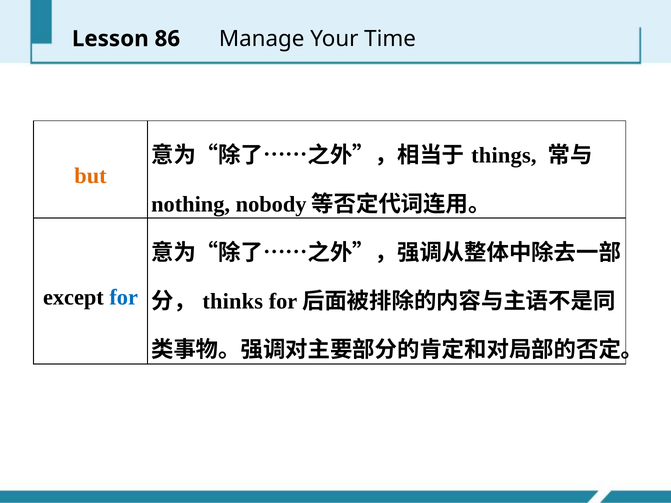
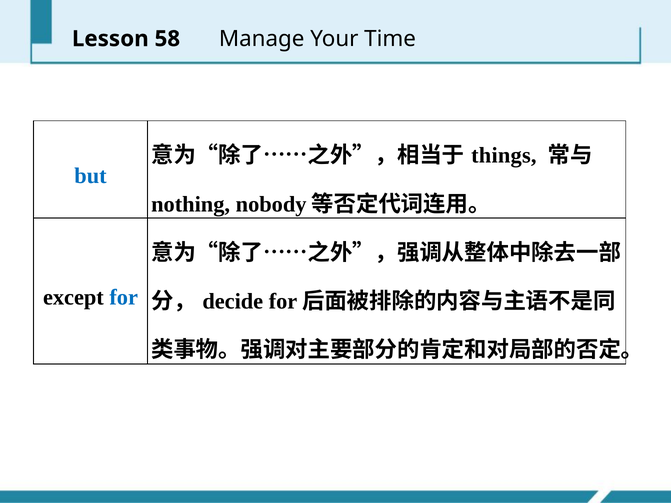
86: 86 -> 58 (167, 39)
but colour: orange -> blue (90, 176)
thinks: thinks -> decide (233, 302)
